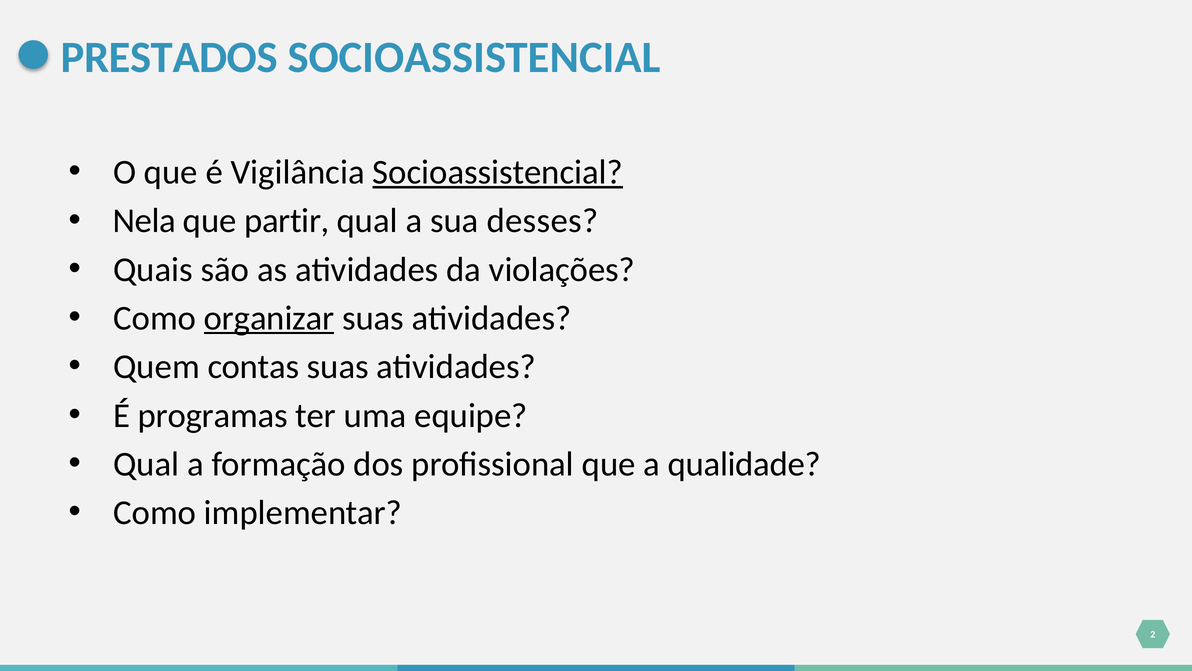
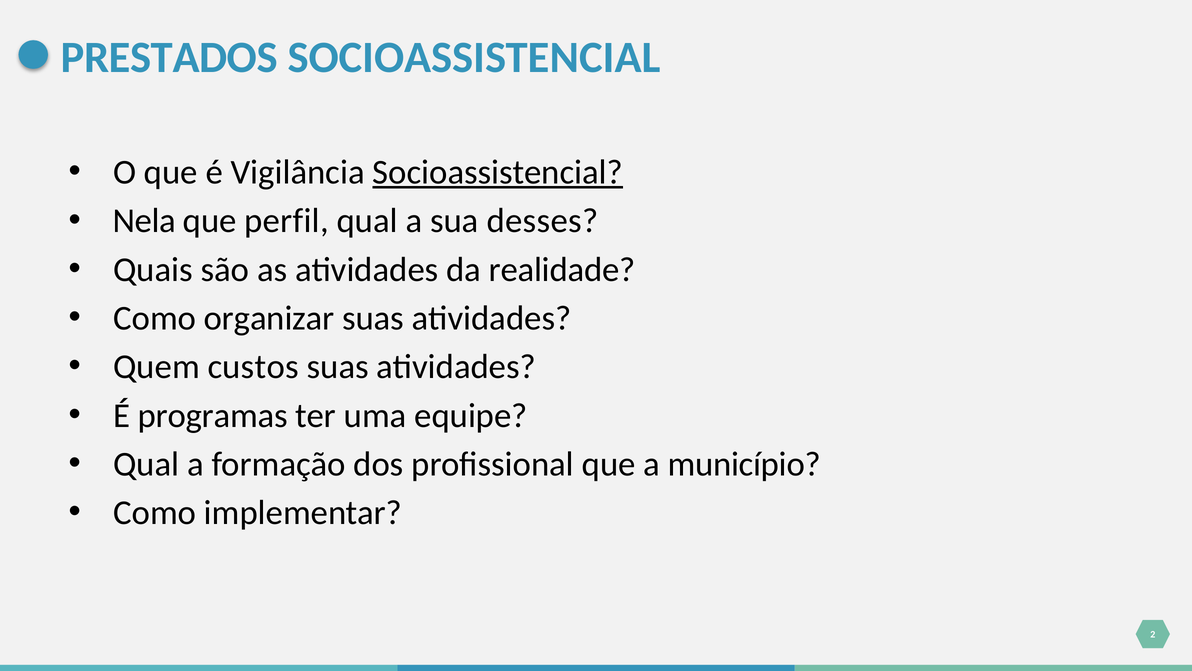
partir: partir -> perfil (287, 221)
violações: violações -> realidade (562, 269)
organizar underline: present -> none (269, 318)
contas: contas -> custos (253, 367)
qualidade: qualidade -> município (744, 464)
